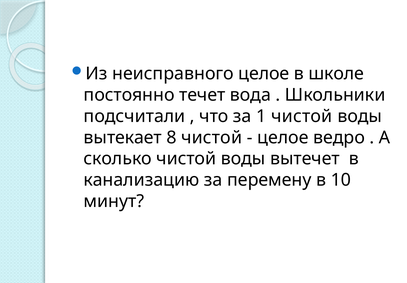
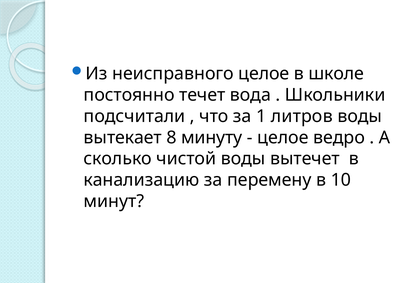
1 чистой: чистой -> литров (302, 116)
8 чистой: чистой -> минуту (212, 138)
